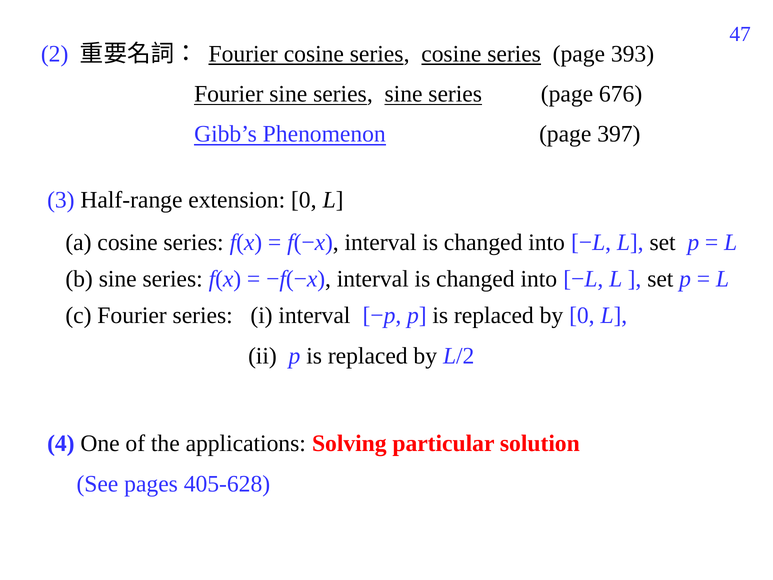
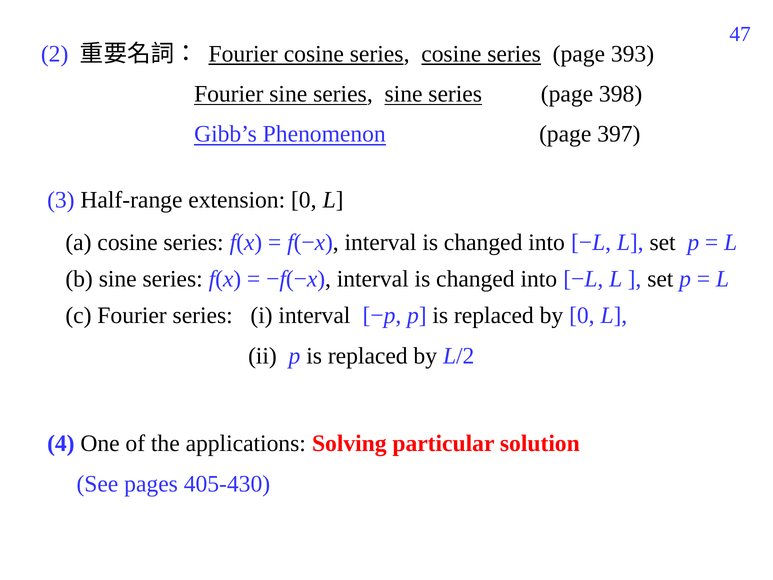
676: 676 -> 398 (621, 94)
405-628: 405-628 -> 405-430 (227, 484)
